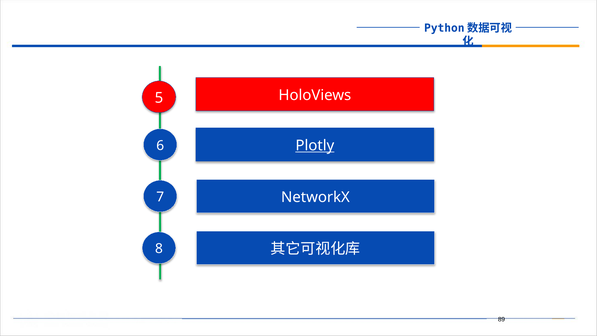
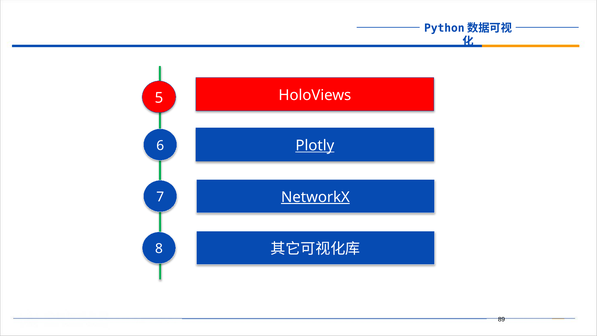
NetworkX underline: none -> present (315, 197)
